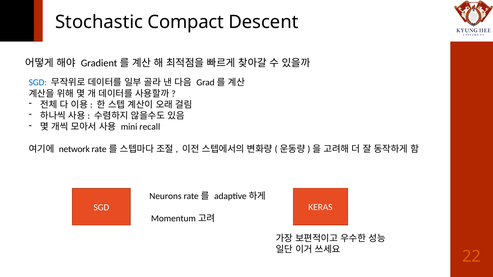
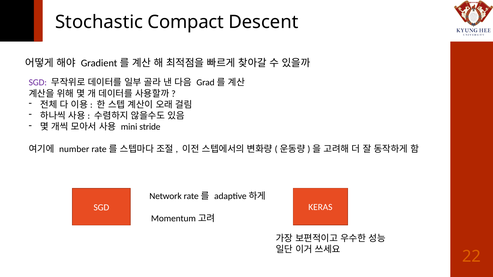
SGD colour: blue -> purple (38, 83)
recall: recall -> stride (150, 127)
network: network -> number (74, 149)
Neurons: Neurons -> Network (165, 196)
